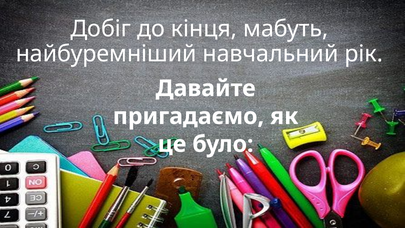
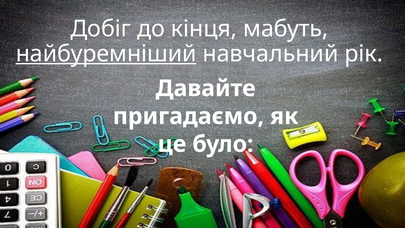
найбуремніший underline: none -> present (106, 54)
